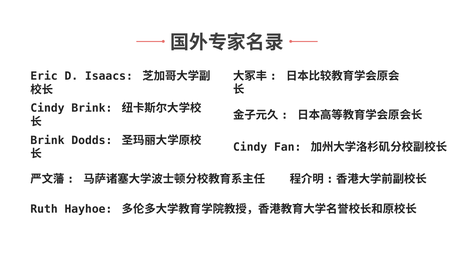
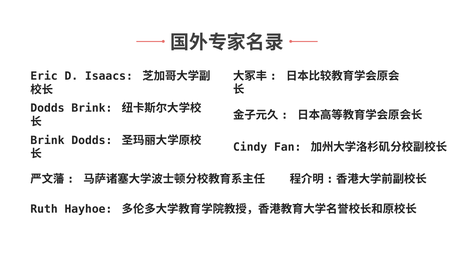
Cindy: Cindy -> Dodds (47, 108)
